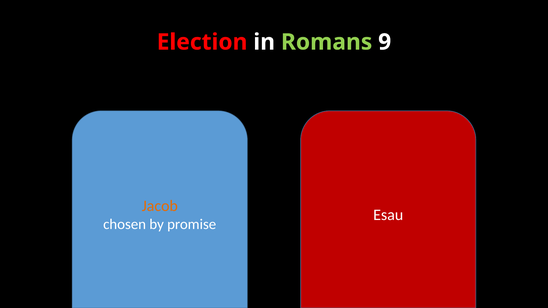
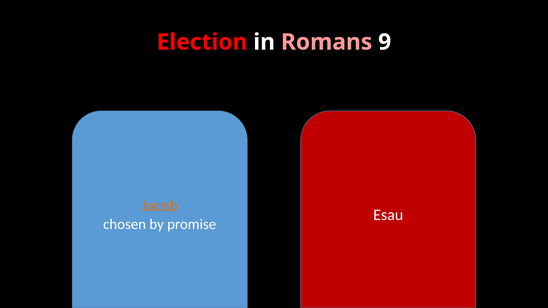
Romans colour: light green -> pink (327, 42)
